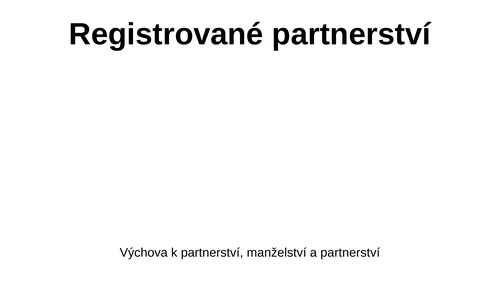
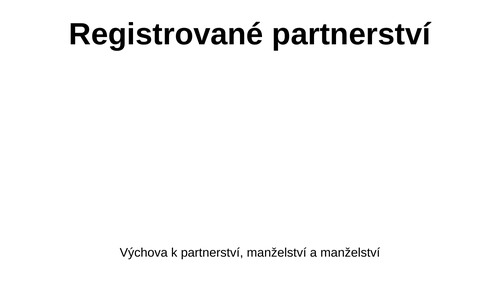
a partnerství: partnerství -> manželství (350, 253)
